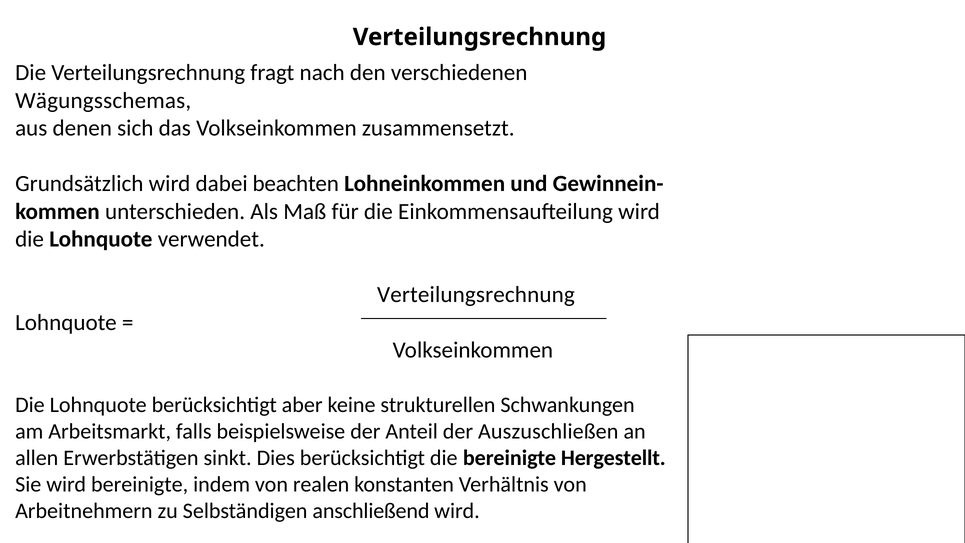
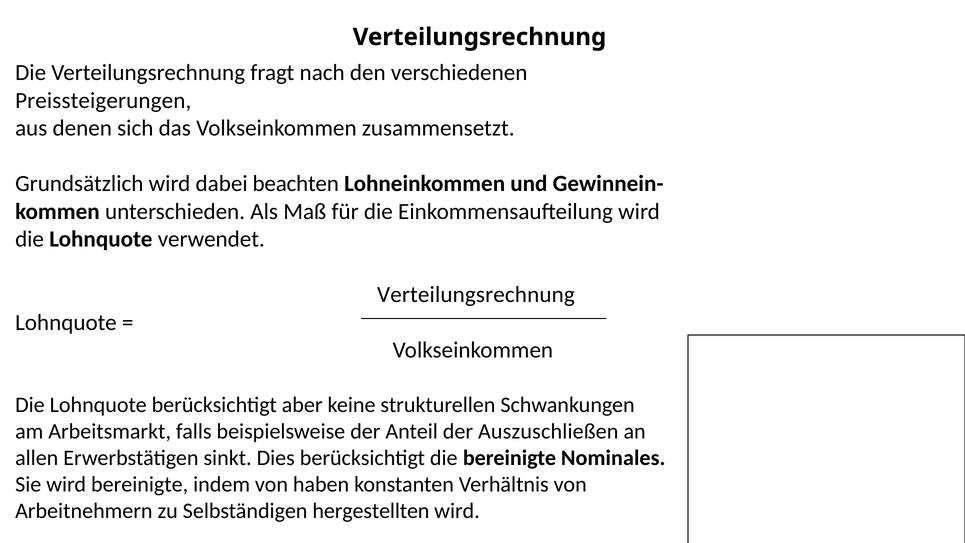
Wägungsschemas: Wägungsschemas -> Preissteigerungen (103, 101)
Hergestellt: Hergestellt -> Nominales (613, 458)
realen: realen -> haben (321, 484)
anschließend: anschließend -> hergestellten (371, 511)
